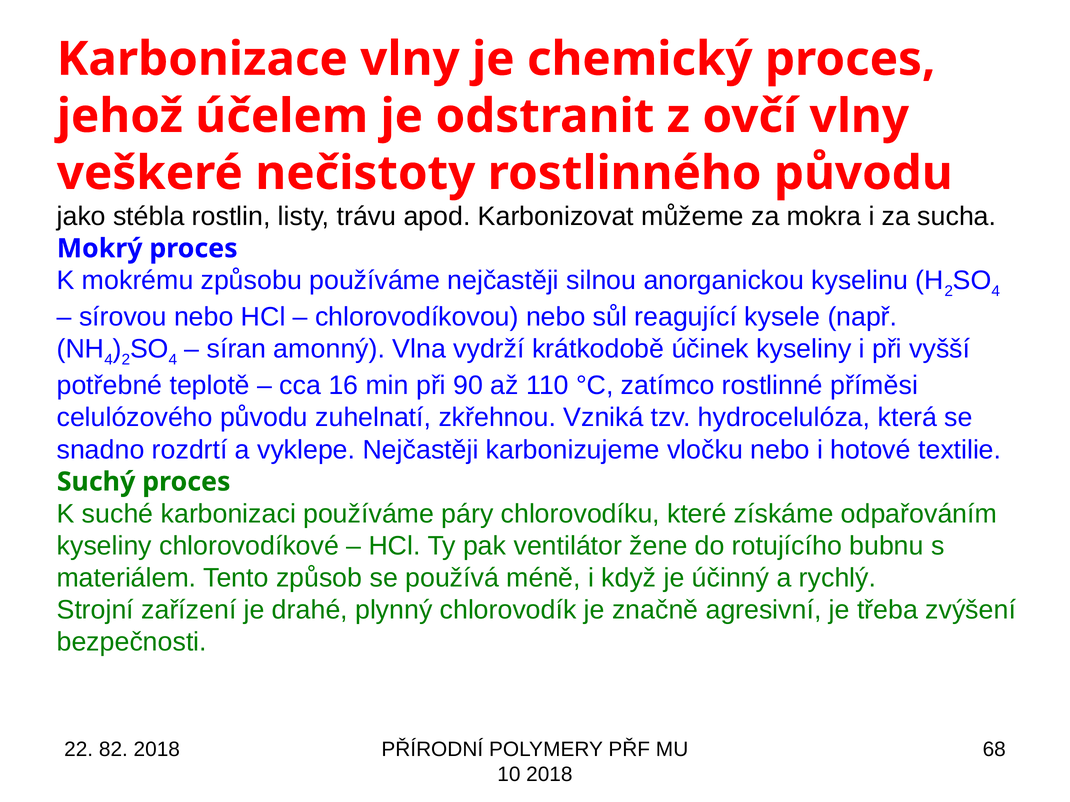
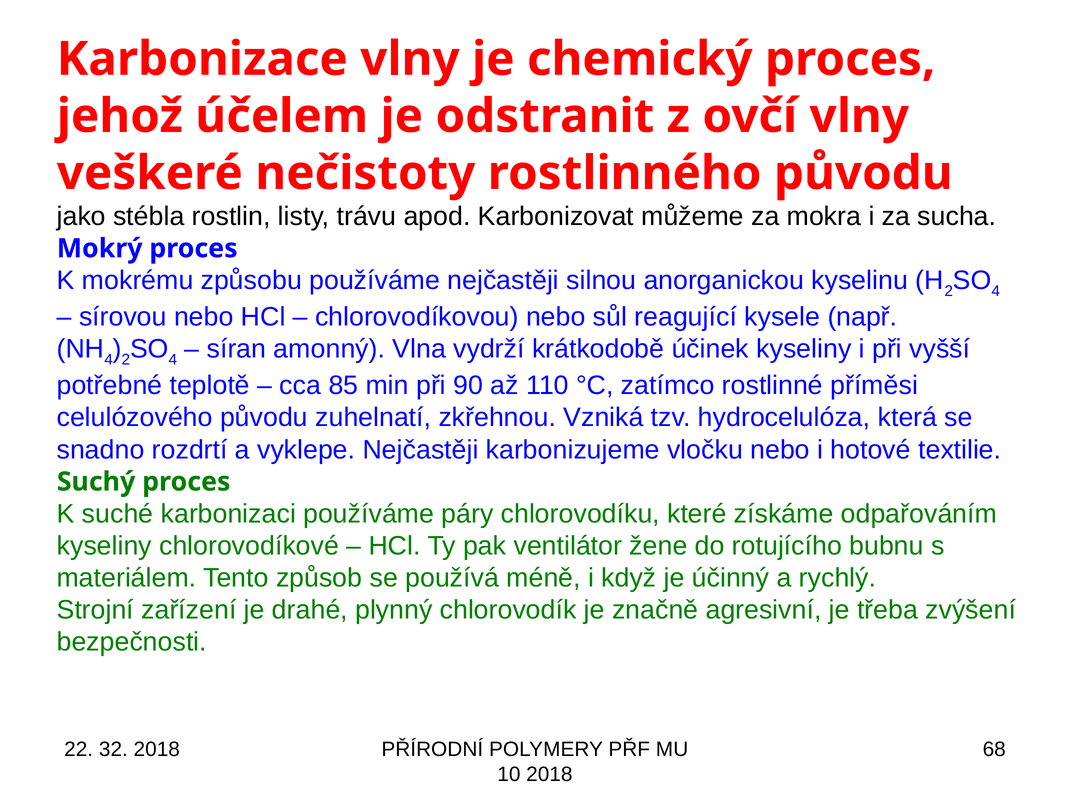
16: 16 -> 85 (343, 386)
82: 82 -> 32 (113, 750)
